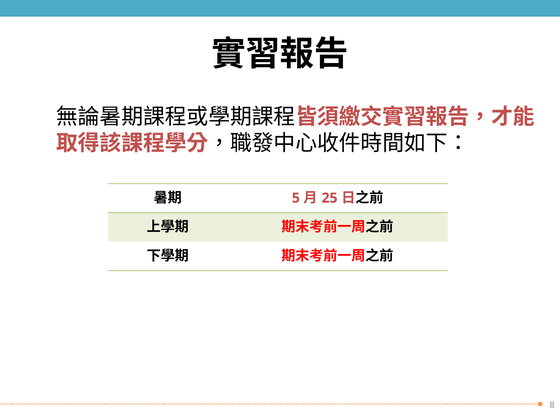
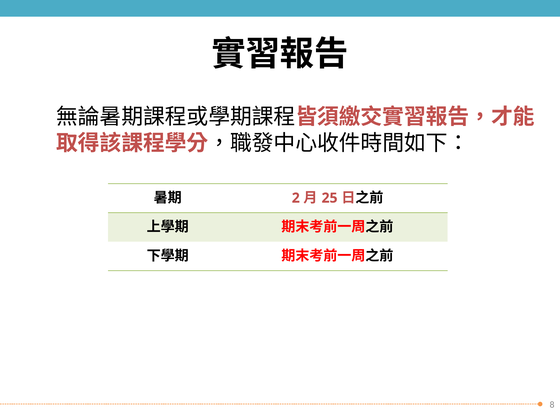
5: 5 -> 2 (296, 198)
